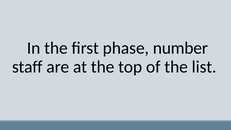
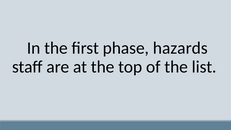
number: number -> hazards (180, 48)
